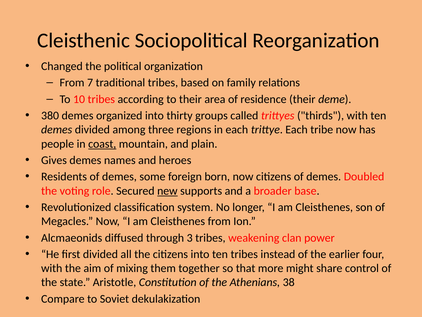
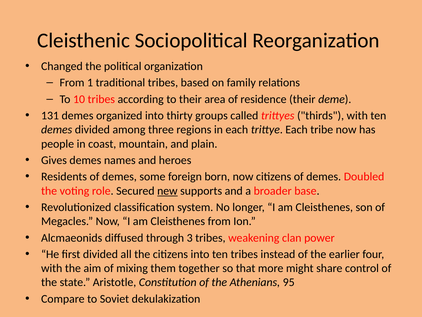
7: 7 -> 1 (90, 83)
380: 380 -> 131 (50, 115)
coast underline: present -> none (102, 144)
38: 38 -> 95 (289, 282)
